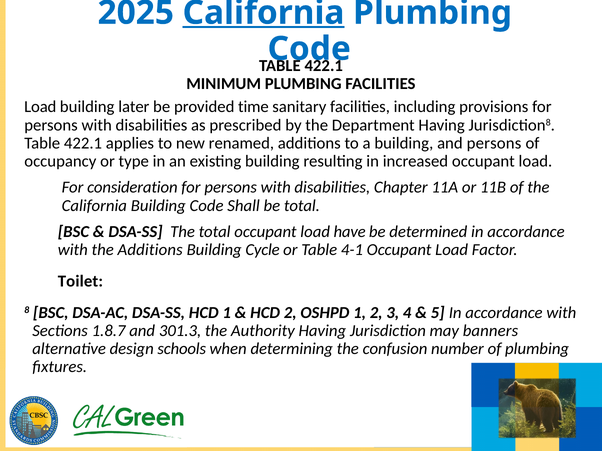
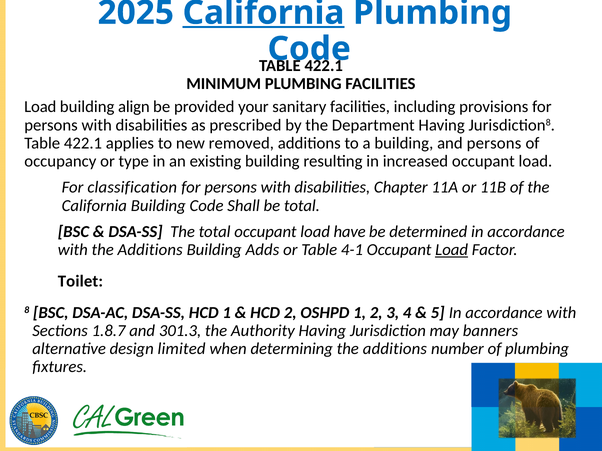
later: later -> align (134, 107)
time: time -> your (253, 107)
renamed: renamed -> removed (241, 143)
consideration: consideration -> classification (132, 188)
Cycle: Cycle -> Adds (262, 250)
Load underline: none -> present (452, 250)
schools: schools -> limited (182, 349)
determining the confusion: confusion -> additions (395, 349)
